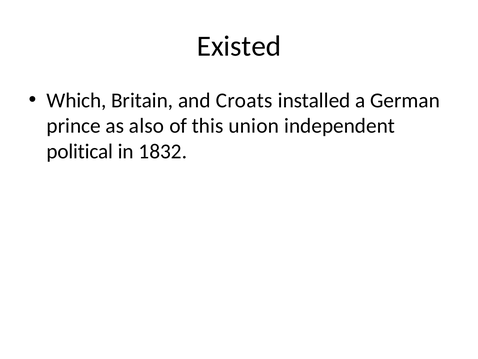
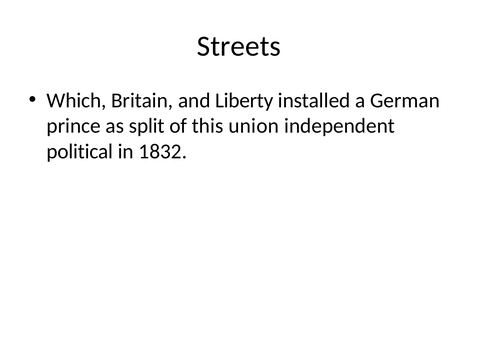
Existed: Existed -> Streets (239, 46)
Croats: Croats -> Liberty (244, 100)
also: also -> split (147, 126)
